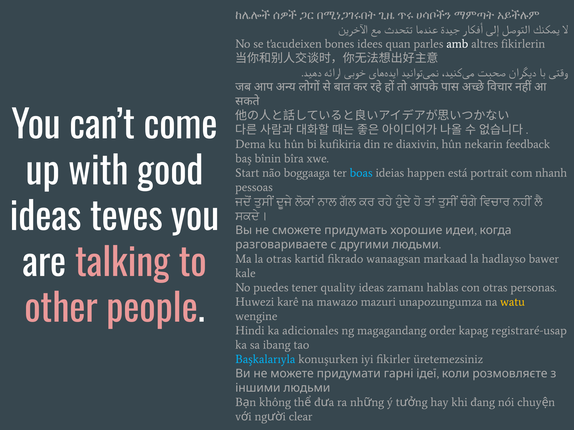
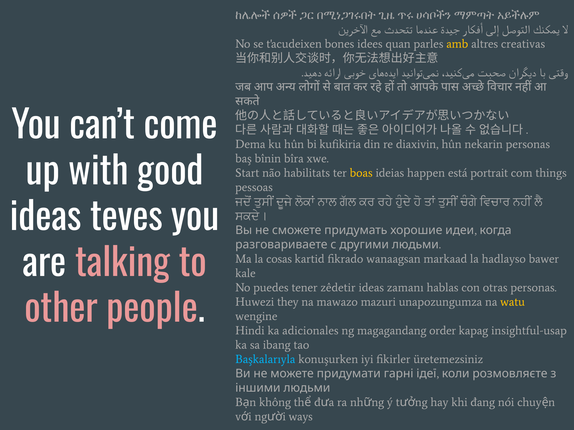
amb colour: white -> yellow (457, 44)
fikirlerin: fikirlerin -> creativas (523, 44)
nekarin feedback: feedback -> personas (528, 144)
boggaaga: boggaaga -> habilitats (307, 173)
boas colour: light blue -> yellow (361, 173)
nhanh: nhanh -> things (551, 173)
la otras: otras -> cosas (279, 259)
quality: quality -> zêdetir (338, 288)
karê: karê -> they (288, 302)
registraré-usap: registraré-usap -> insightful-usap (529, 331)
clear: clear -> ways (301, 417)
